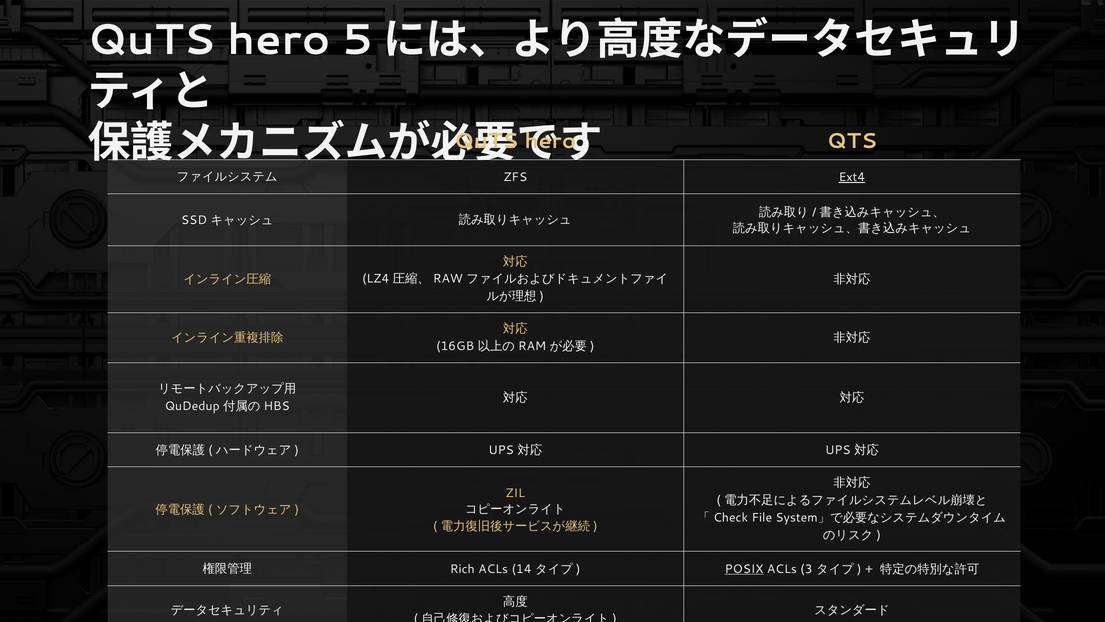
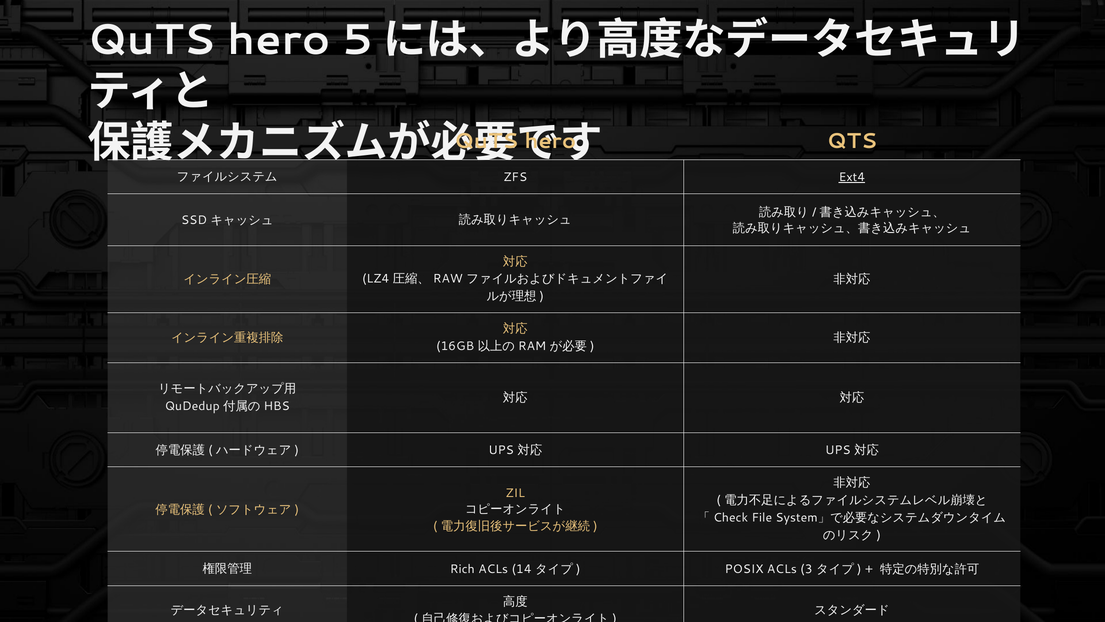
POSIX underline: present -> none (744, 569)
